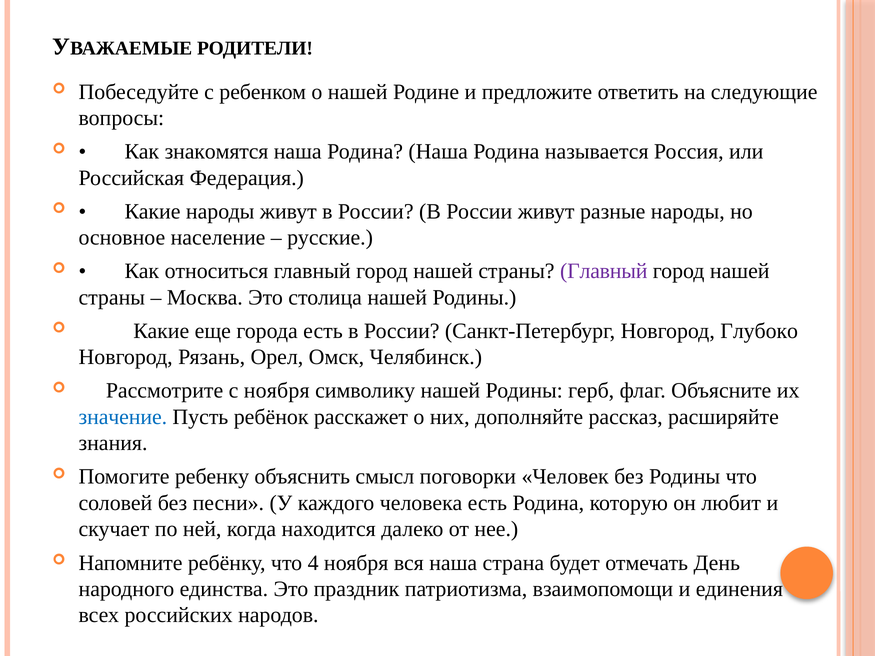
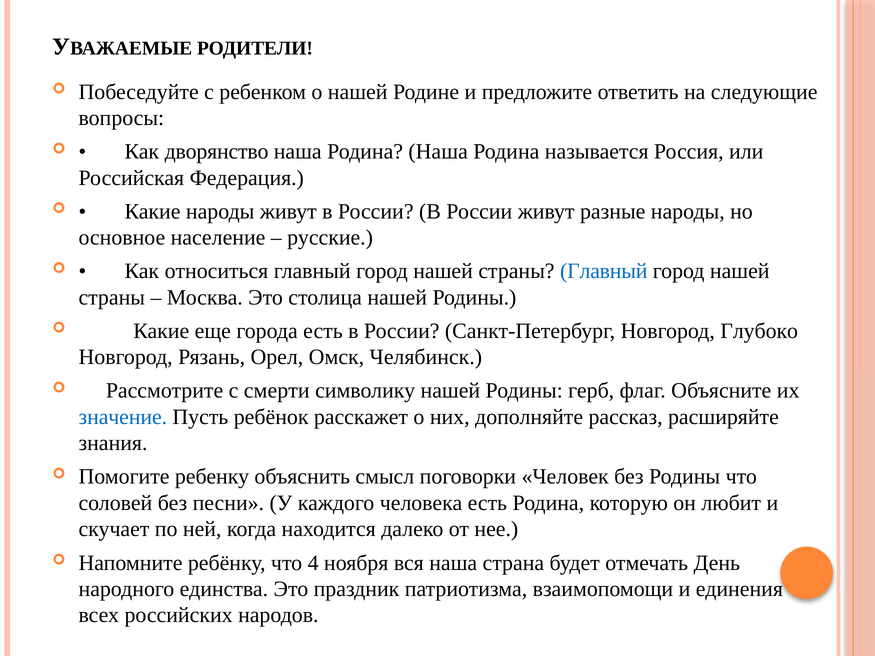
знакомятся: знакомятся -> дворянство (217, 152)
Главный colour: purple -> blue (604, 271)
с ноября: ноября -> смерти (277, 391)
